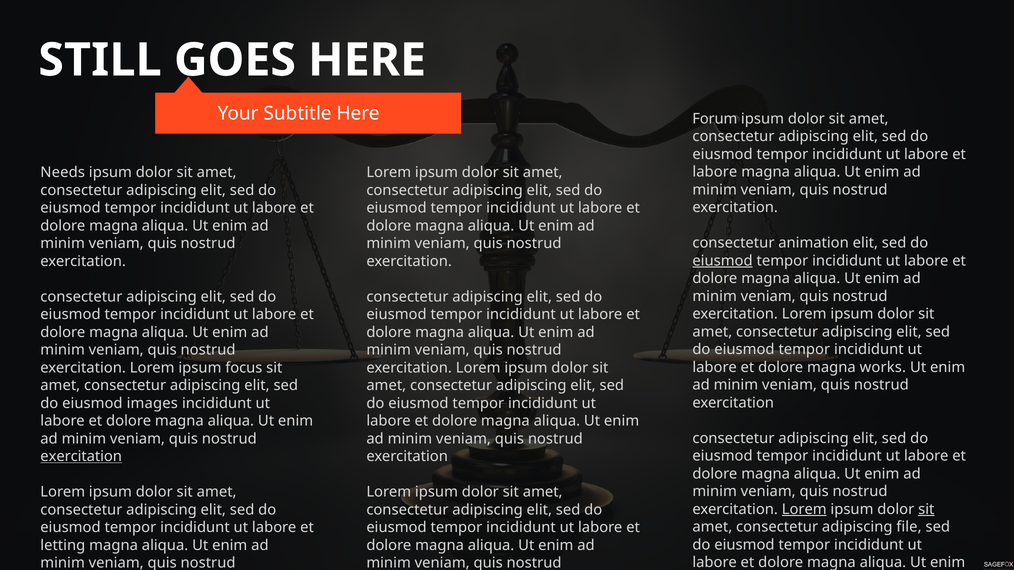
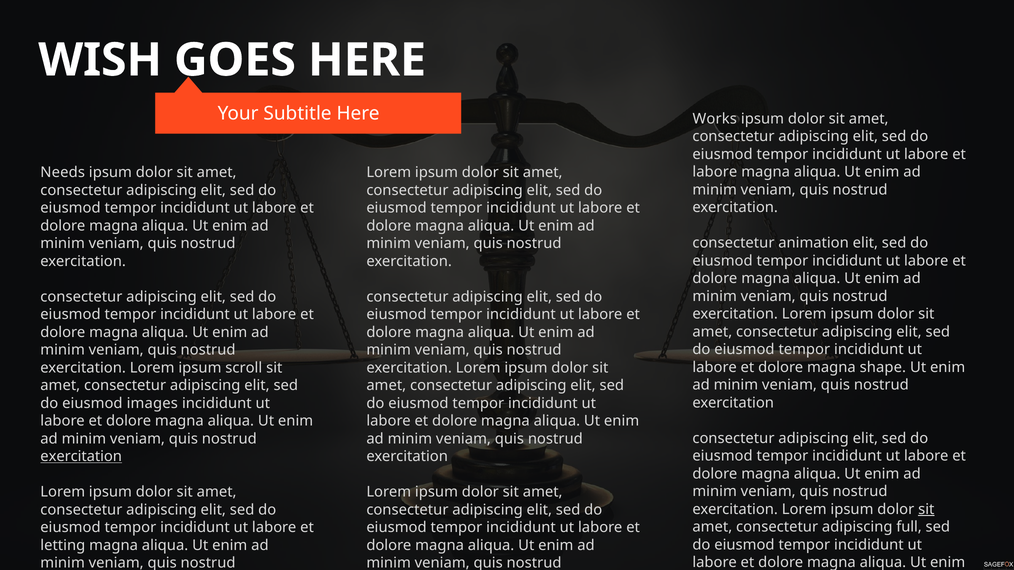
STILL: STILL -> WISH (100, 60)
Forum: Forum -> Works (715, 119)
eiusmod underline: present -> none (723, 261)
works: works -> shape (883, 367)
focus: focus -> scroll (244, 368)
Lorem underline: present -> none (804, 509)
file: file -> full (909, 527)
